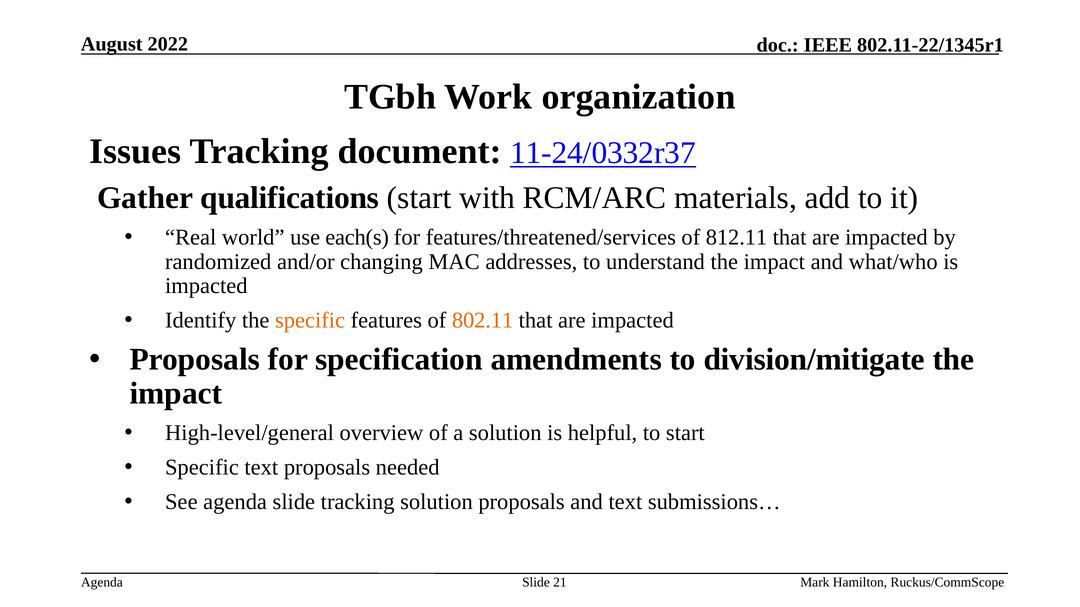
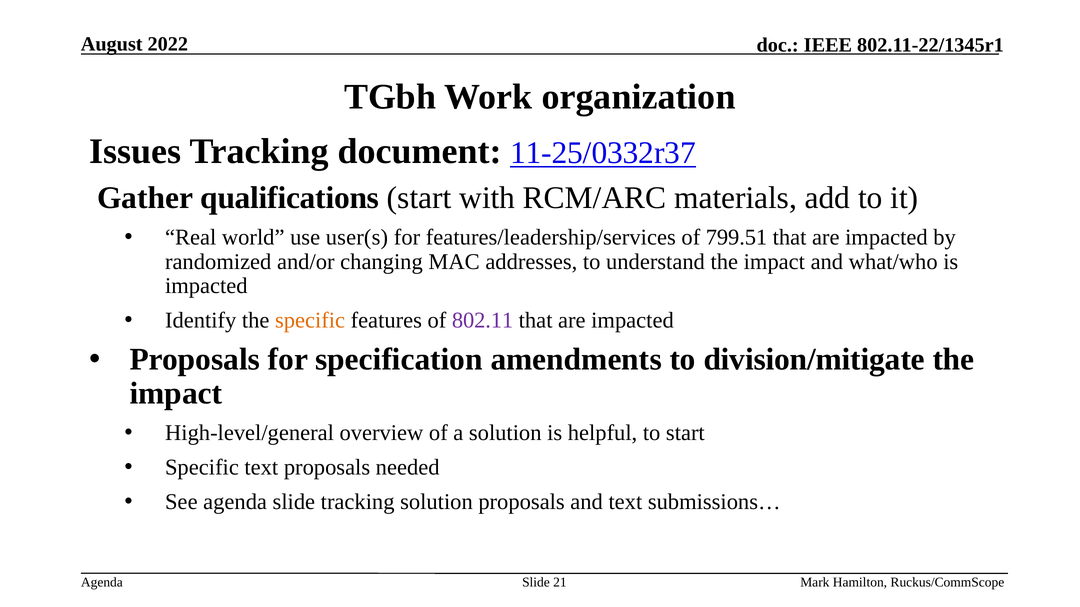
11-24/0332r37: 11-24/0332r37 -> 11-25/0332r37 (603, 153)
each(s: each(s -> user(s (357, 238)
features/threatened/services: features/threatened/services -> features/leadership/services (551, 238)
812.11: 812.11 -> 799.51 (737, 238)
802.11 colour: orange -> purple (483, 321)
